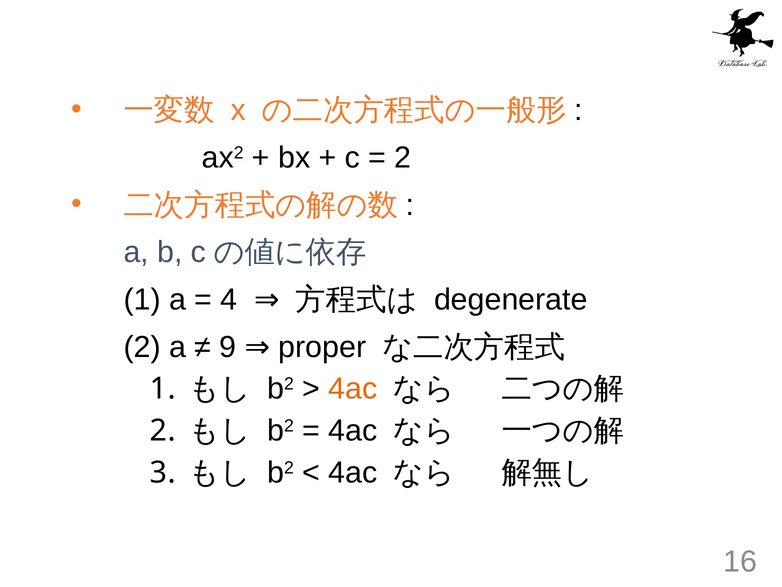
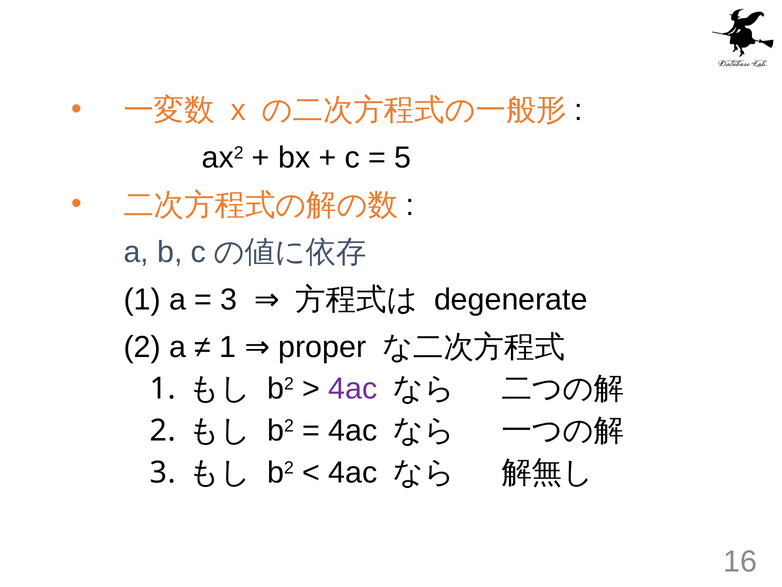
2: 2 -> 5 (403, 158)
4: 4 -> 3 (229, 299)
9: 9 -> 1 (228, 347)
4ac colour: orange -> purple (353, 389)
